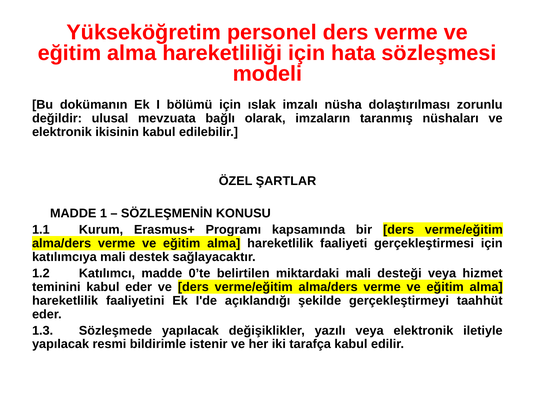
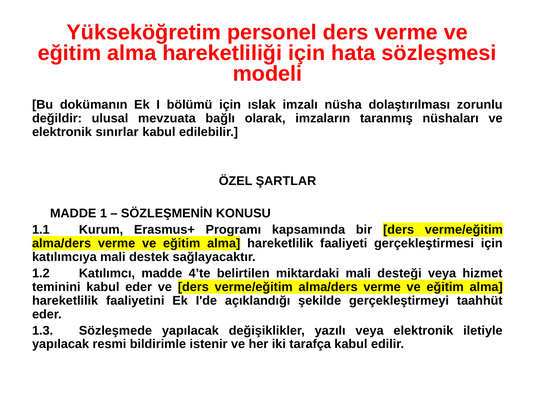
ikisinin: ikisinin -> sınırlar (117, 132)
0’te: 0’te -> 4’te (200, 273)
